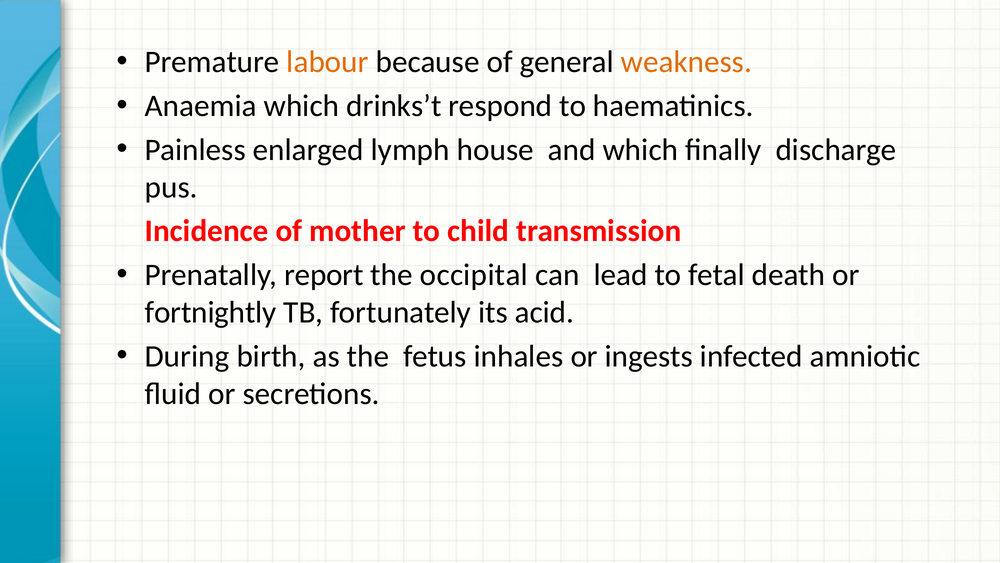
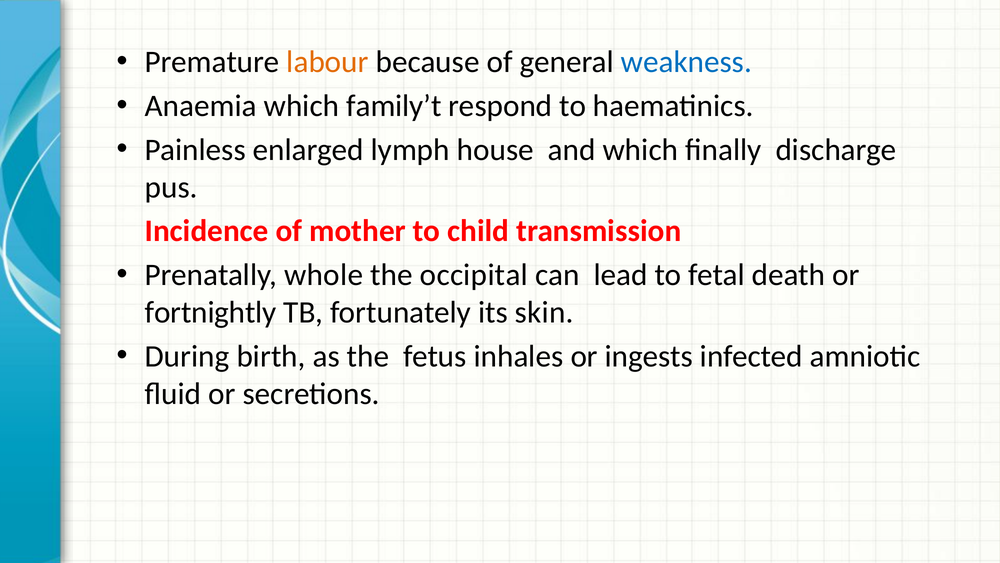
weakness colour: orange -> blue (686, 62)
drinks’t: drinks’t -> family’t (394, 106)
report: report -> whole (324, 275)
acid: acid -> skin (544, 312)
